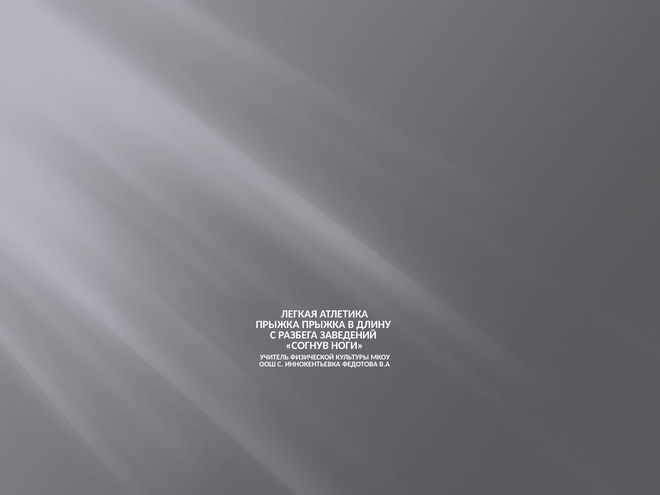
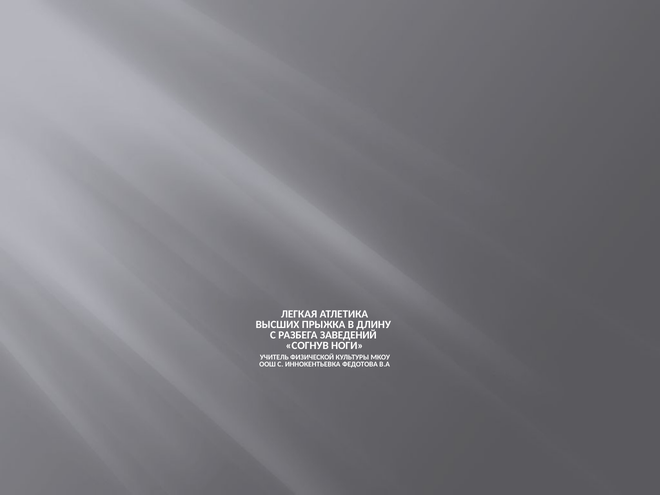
ПРЫЖКА: ПРЫЖКА -> ВЫСШИХ (278, 325)
